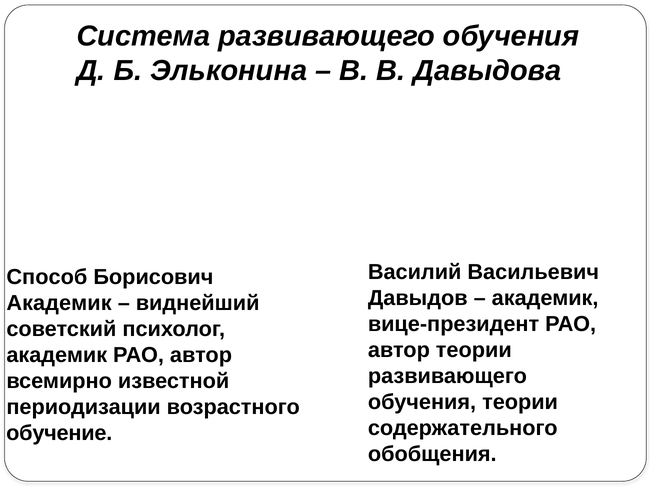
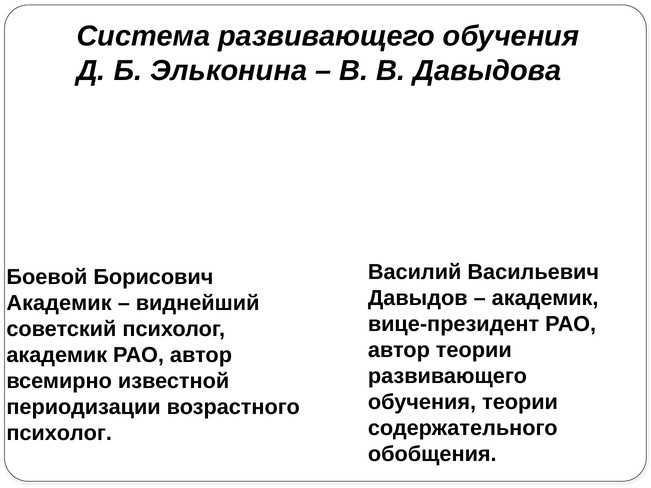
Способ: Способ -> Боевой (47, 277)
обучение: обучение -> психолог (59, 433)
